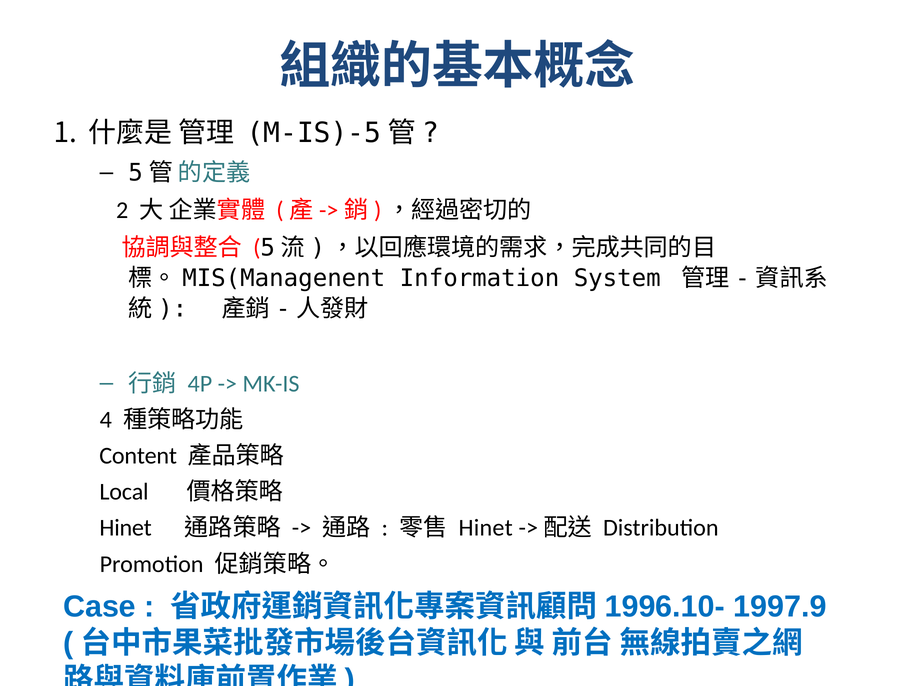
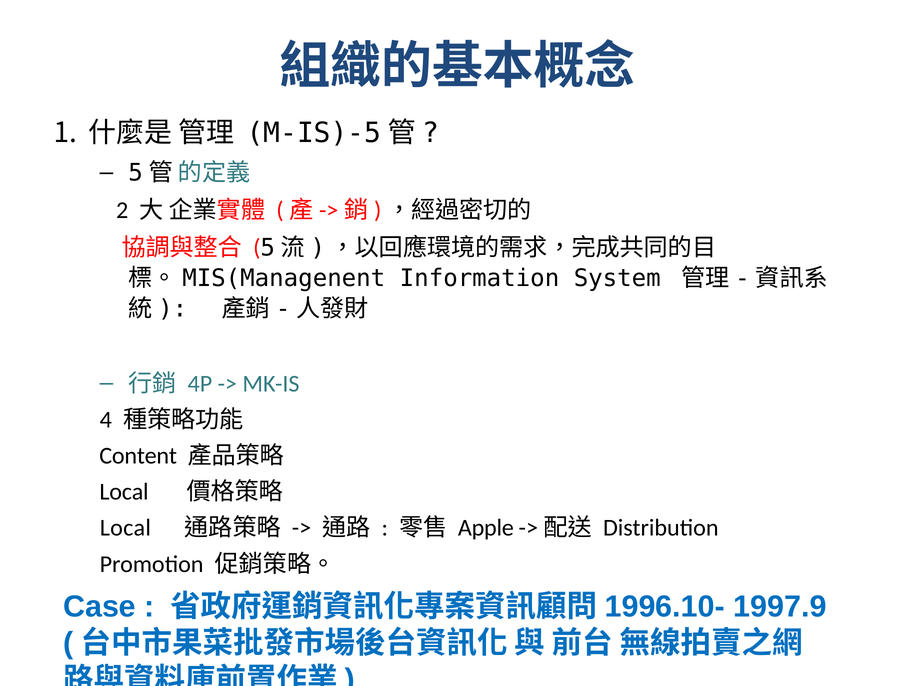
Hinet: Hinet -> Local (125, 528)
Hinet: Hinet -> Apple (486, 528)
